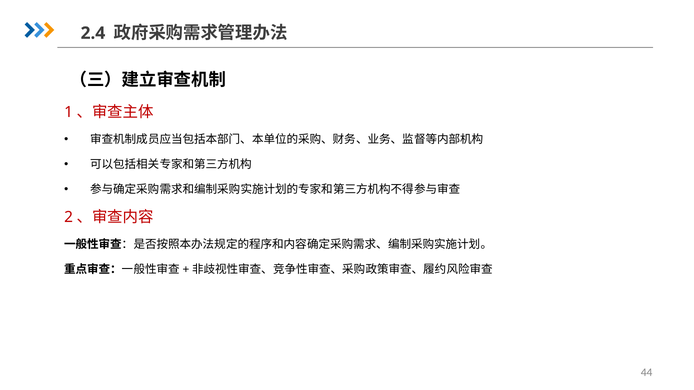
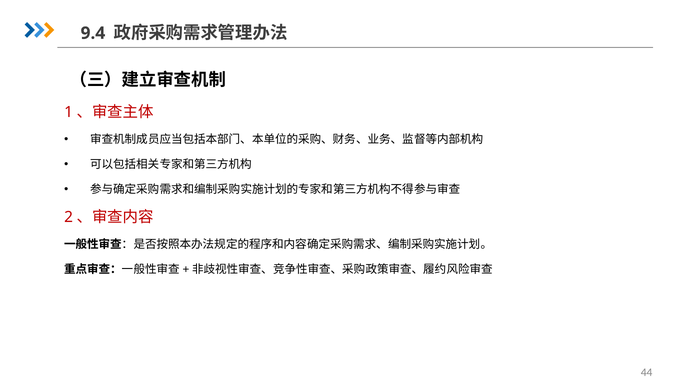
2.4: 2.4 -> 9.4 (93, 33)
